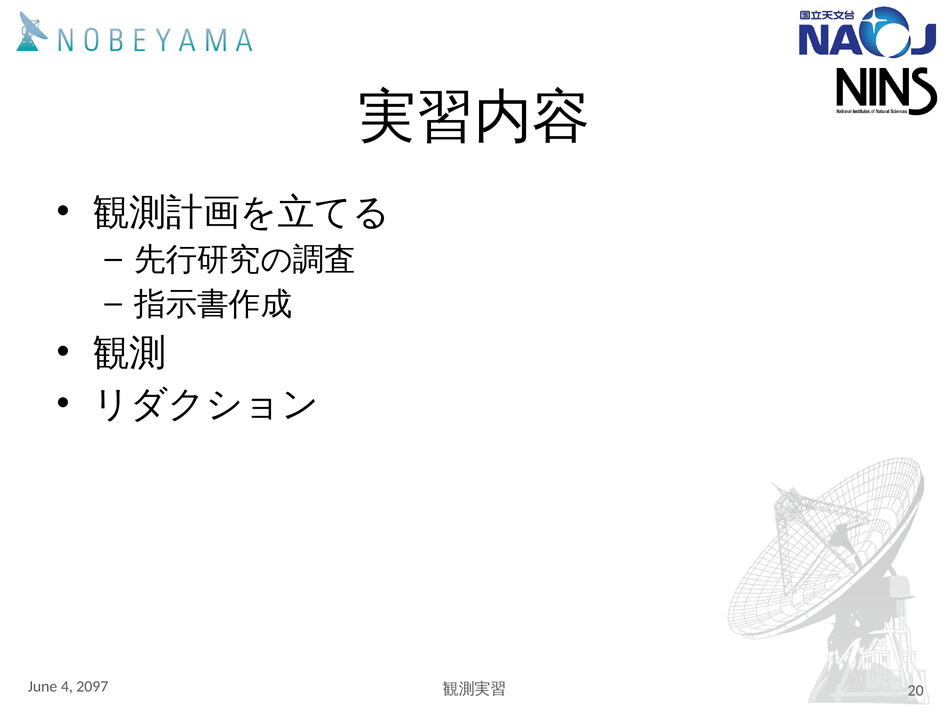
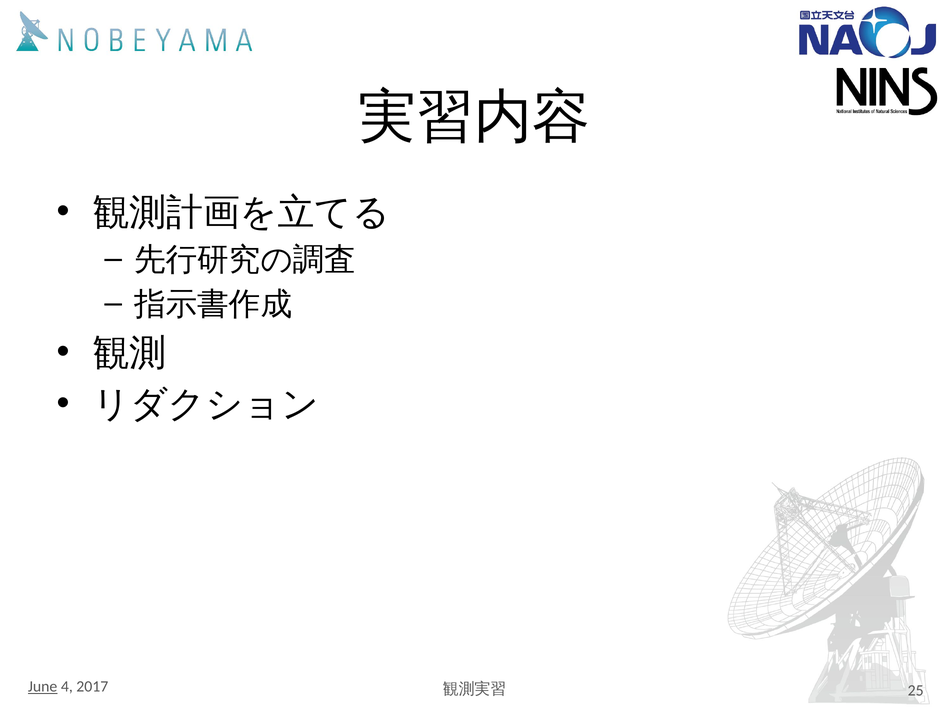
June underline: none -> present (43, 686)
2097: 2097 -> 2017 (92, 686)
20: 20 -> 25 (916, 690)
